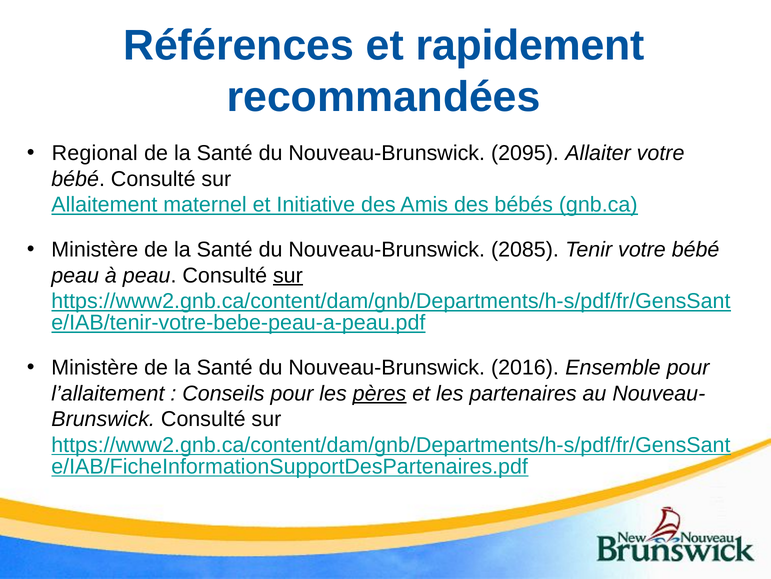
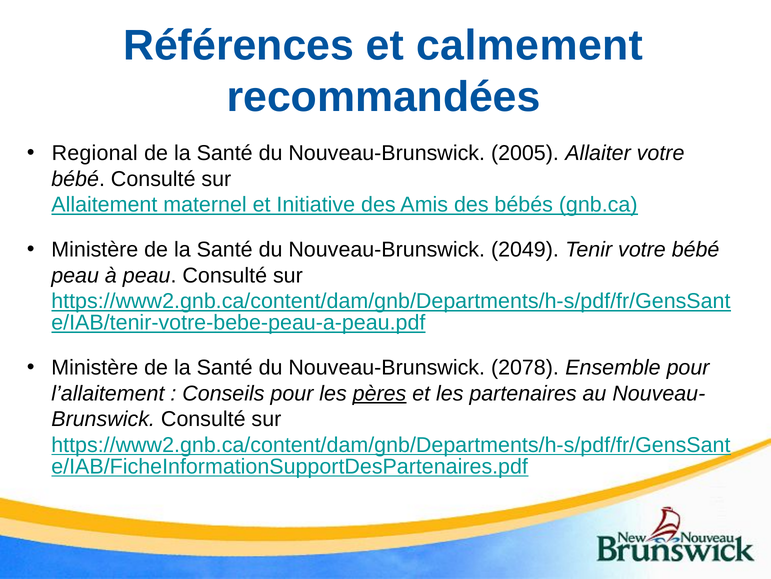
rapidement: rapidement -> calmement (530, 46)
2095: 2095 -> 2005 (525, 153)
2085: 2085 -> 2049 (525, 250)
sur underline: present -> none (288, 275)
2016: 2016 -> 2078 (525, 367)
